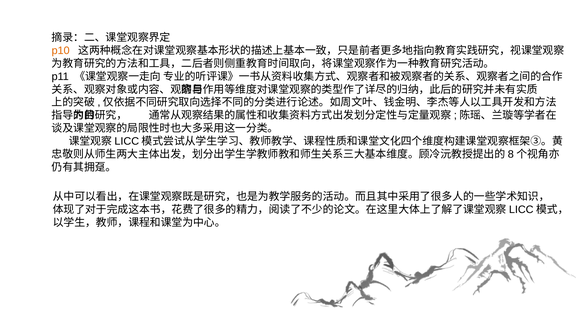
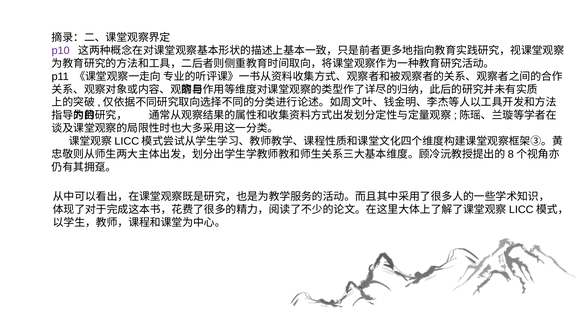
p10 colour: orange -> purple (61, 51)
